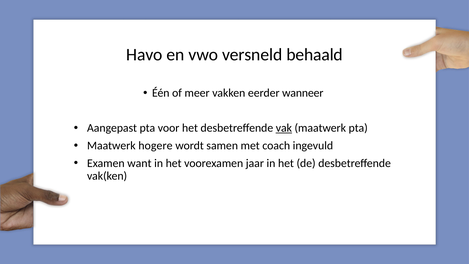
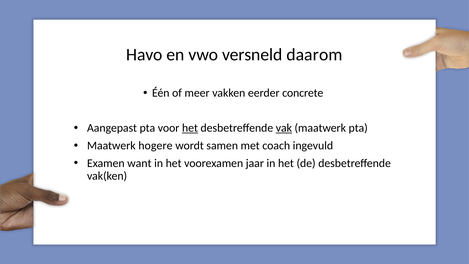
behaald: behaald -> daarom (314, 55)
wanneer: wanneer -> concrete (303, 93)
het underline: none -> present (190, 128)
